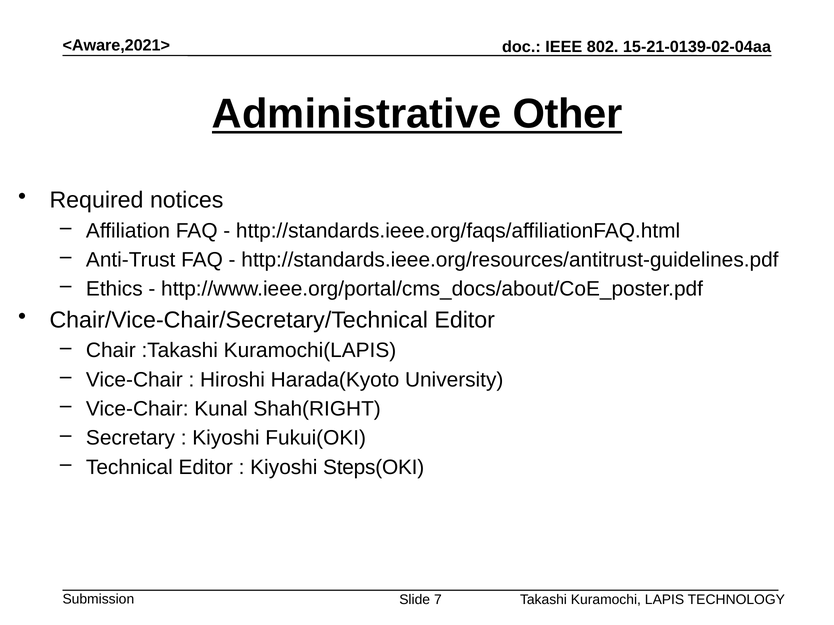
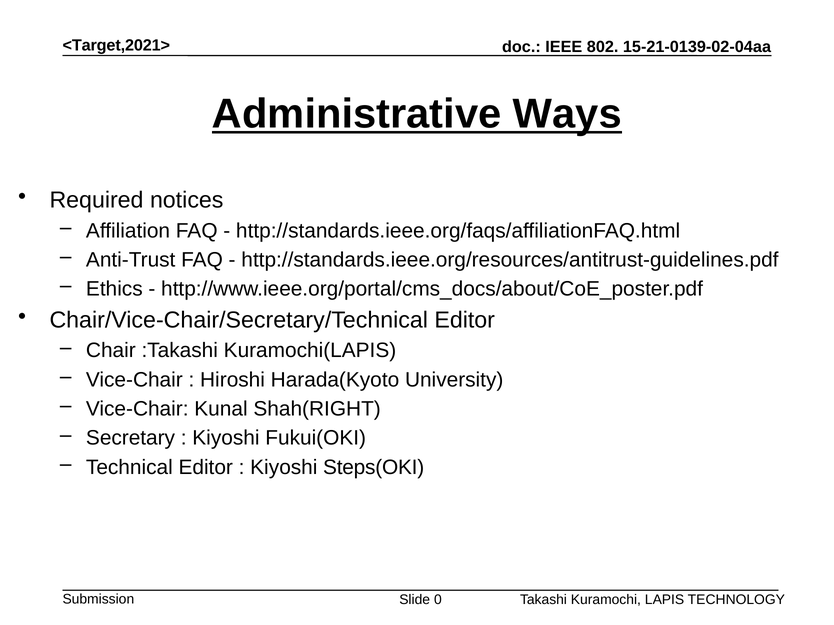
<Aware,2021>: <Aware,2021> -> <Target,2021> (116, 46)
Other: Other -> Ways (567, 114)
7: 7 -> 0 (438, 600)
